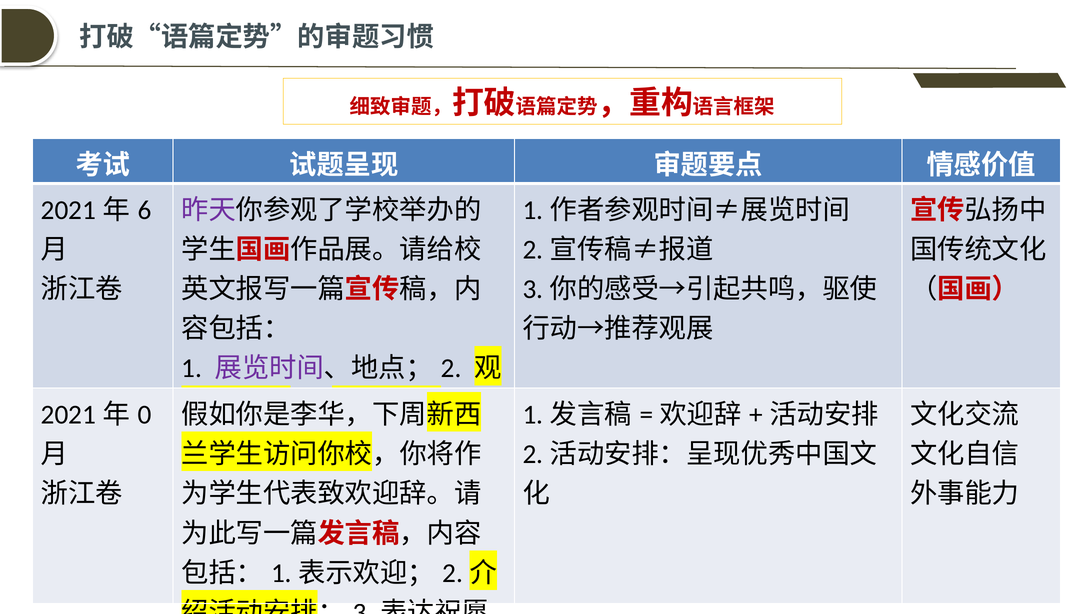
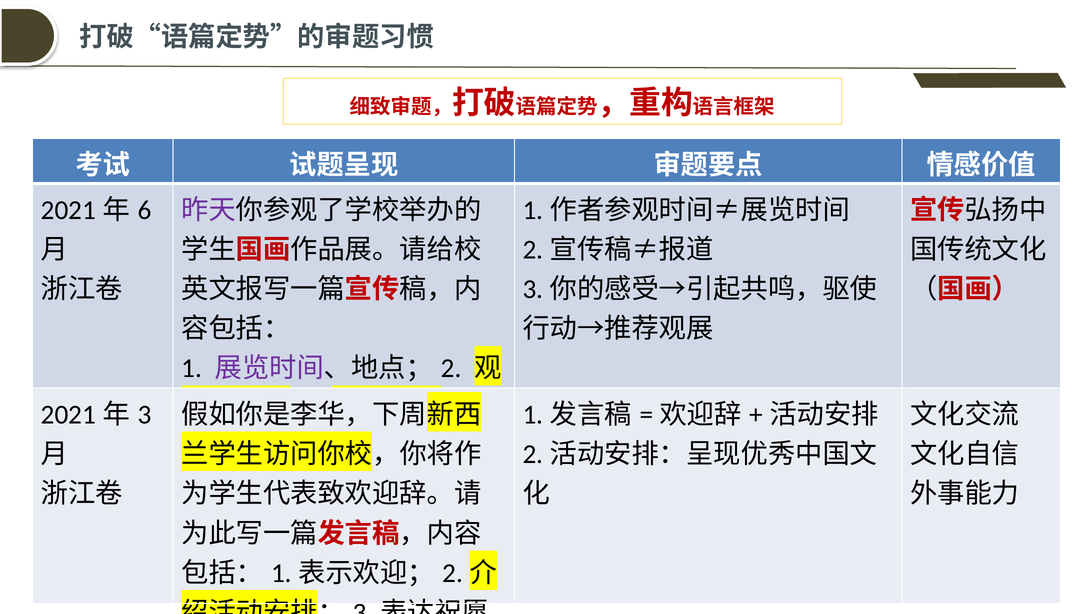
0: 0 -> 3 (145, 415)
